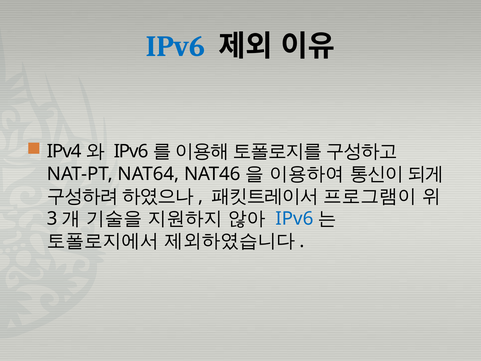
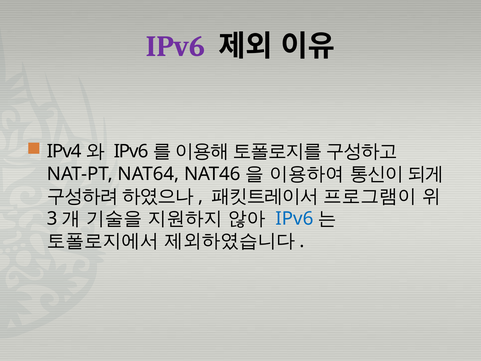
IPv6 colour: blue -> purple (175, 47)
